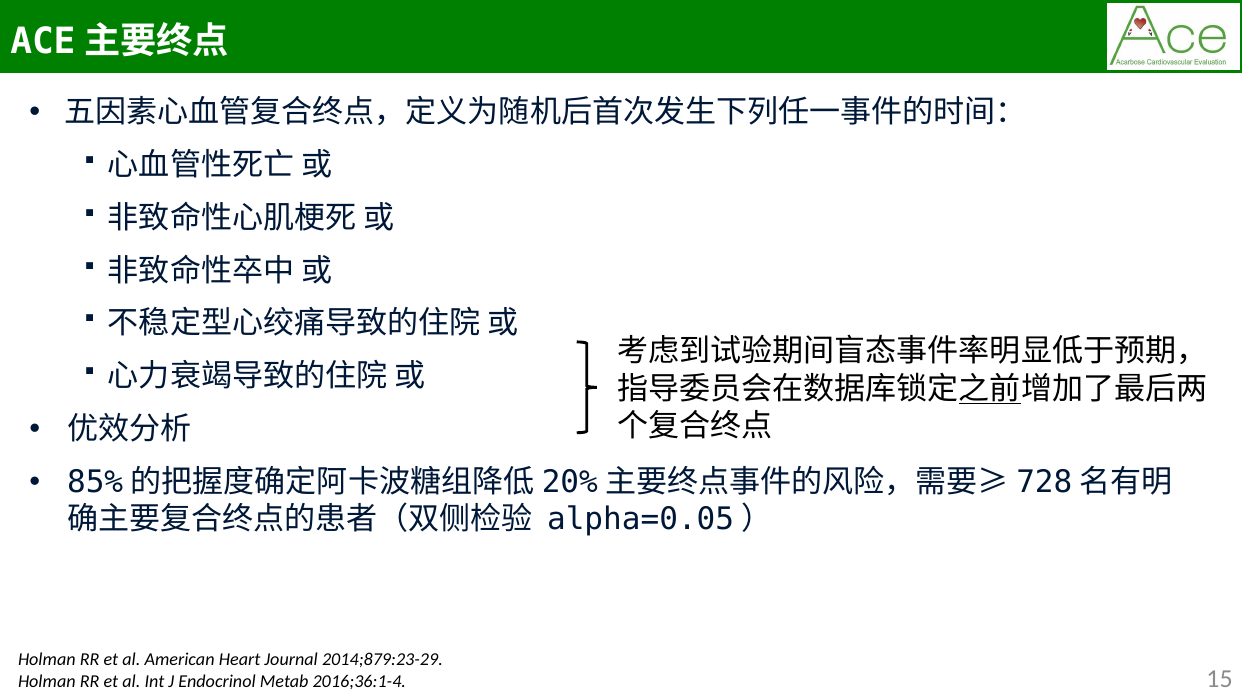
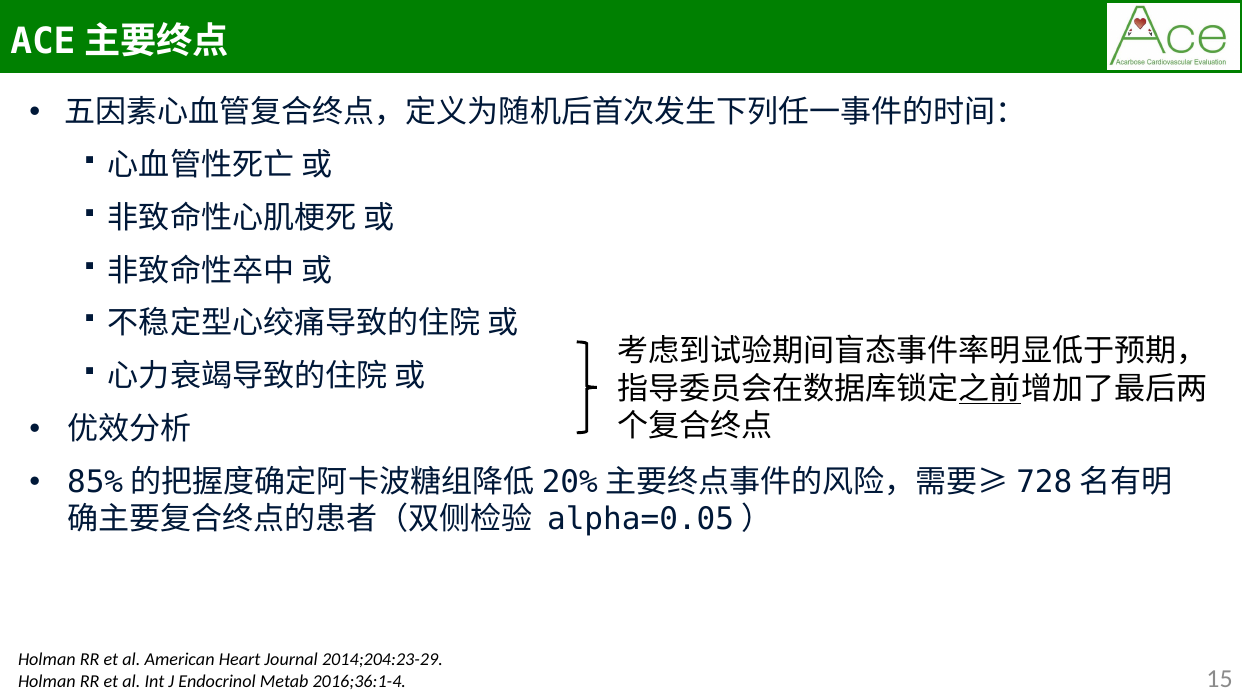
2014;879:23-29: 2014;879:23-29 -> 2014;204:23-29 (382, 660)
